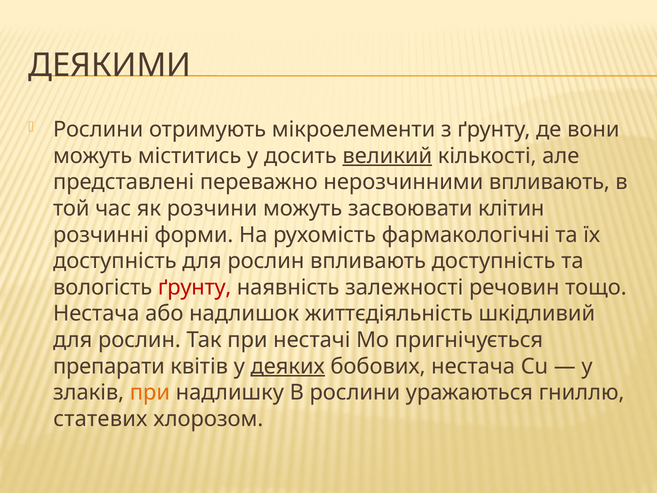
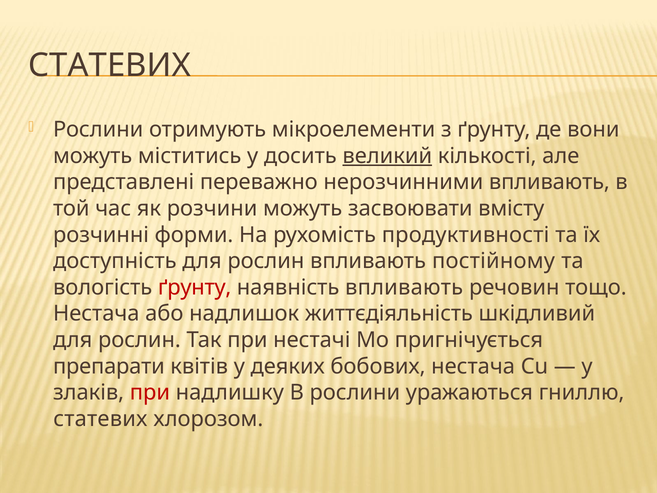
ДЕЯКИМИ: ДЕЯКИМИ -> СТАТЕВИХ (110, 65)
клітин: клітин -> вмісту (511, 208)
фармакологічні: фармакологічні -> продуктивності (466, 235)
впливають доступність: доступність -> постійному (494, 261)
наявність залежності: залежності -> впливають (404, 287)
деяких underline: present -> none (288, 366)
при colour: orange -> red (150, 392)
